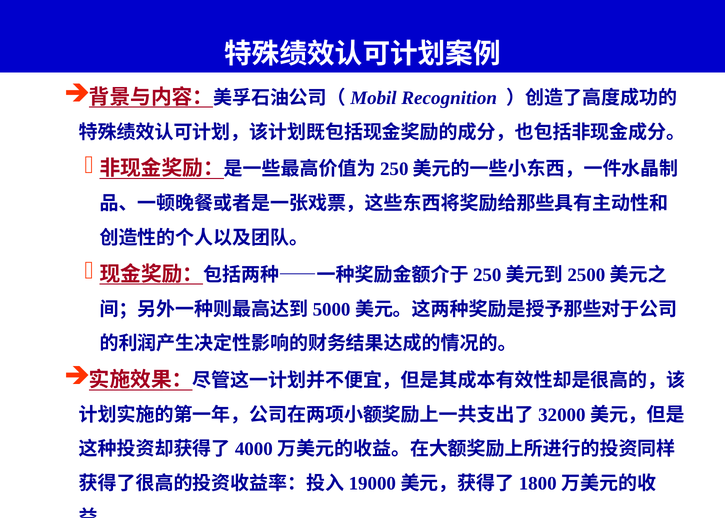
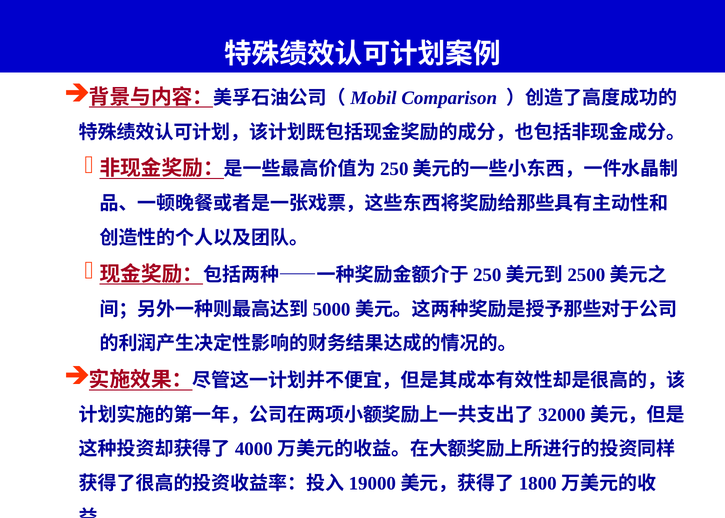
Recognition: Recognition -> Comparison (449, 98)
